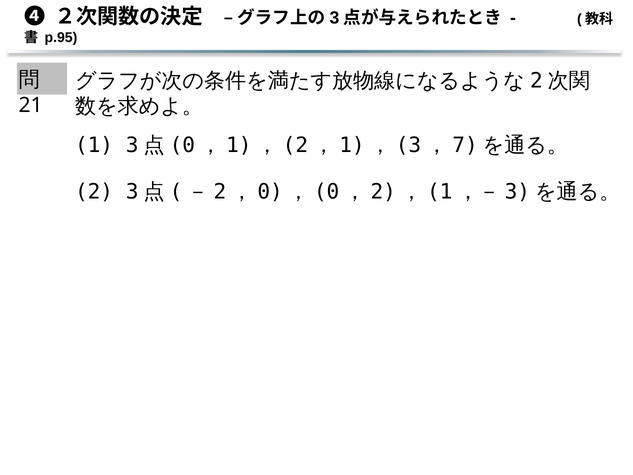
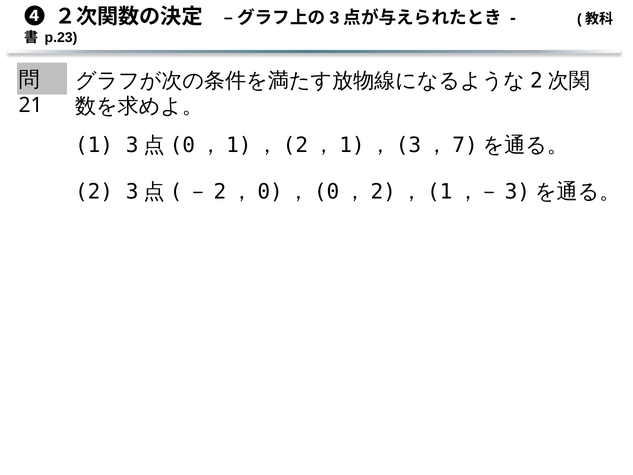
p.95: p.95 -> p.23 (61, 37)
